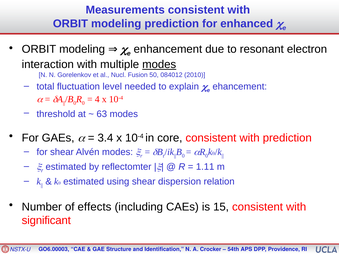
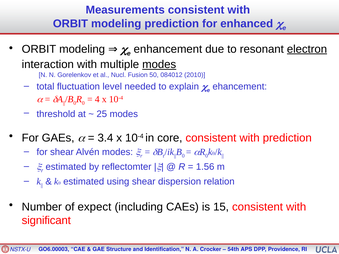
electron underline: none -> present (307, 49)
63: 63 -> 25 (102, 114)
1.11: 1.11 -> 1.56 (205, 167)
effects: effects -> expect (94, 207)
